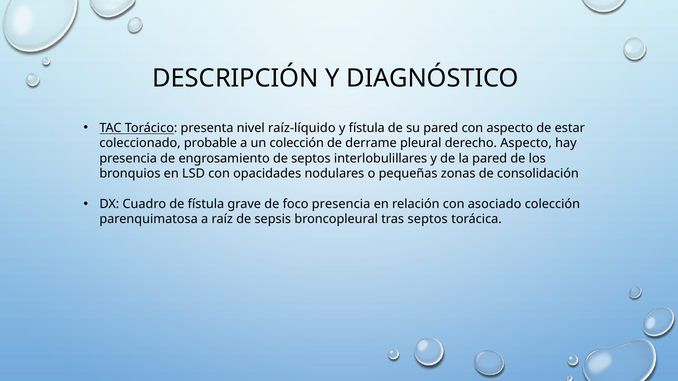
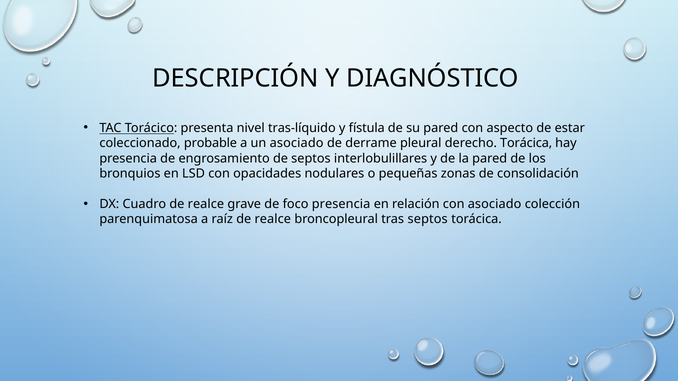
raíz-líquido: raíz-líquido -> tras-líquido (302, 128)
un colección: colección -> asociado (297, 143)
derecho Aspecto: Aspecto -> Torácica (526, 143)
Cuadro de fístula: fístula -> realce (206, 204)
raíz de sepsis: sepsis -> realce (273, 219)
